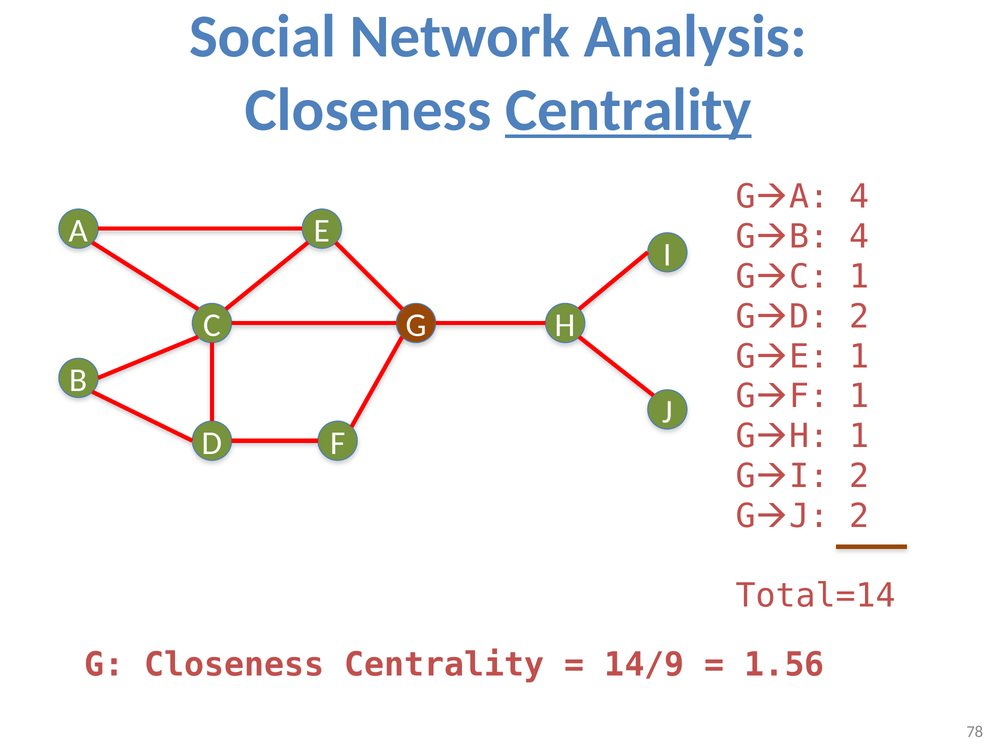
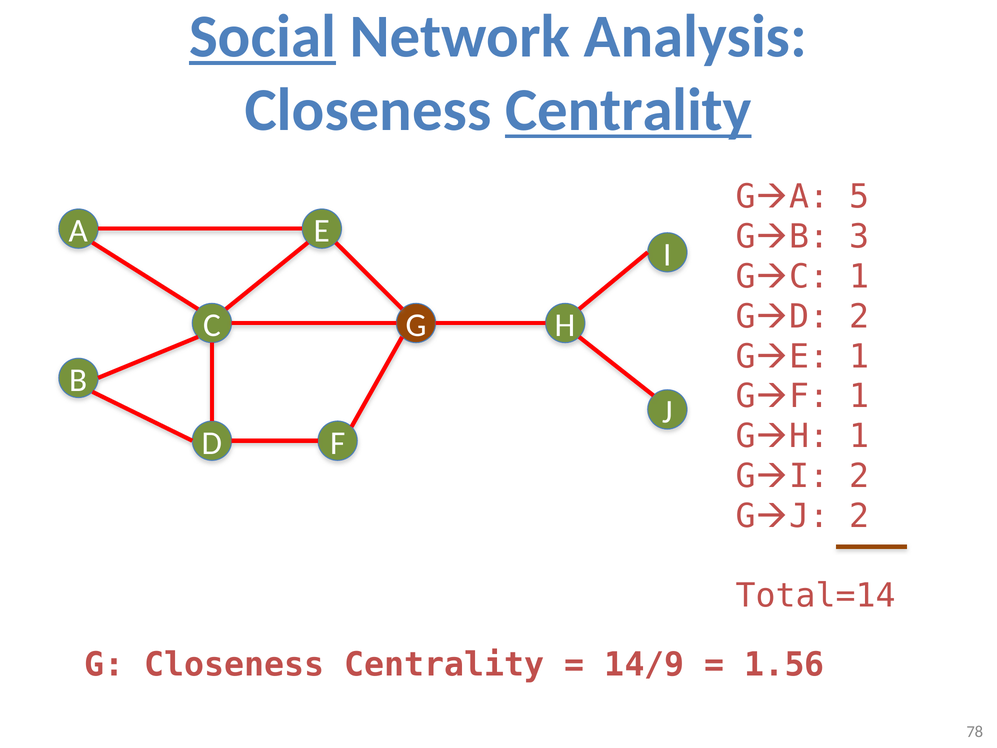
Social underline: none -> present (263, 37)
GA 4: 4 -> 5 (859, 197)
GB 4: 4 -> 3 (859, 237)
